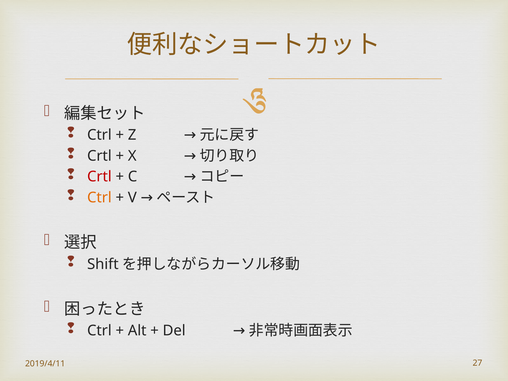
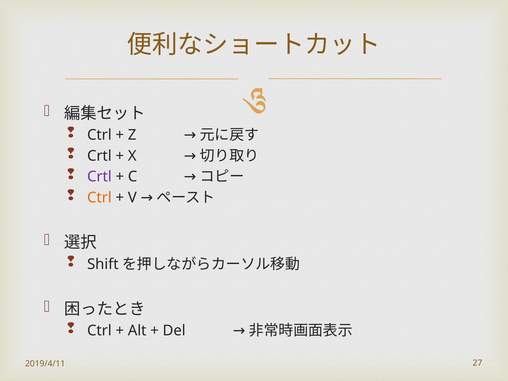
Crtl colour: red -> purple (99, 177)
